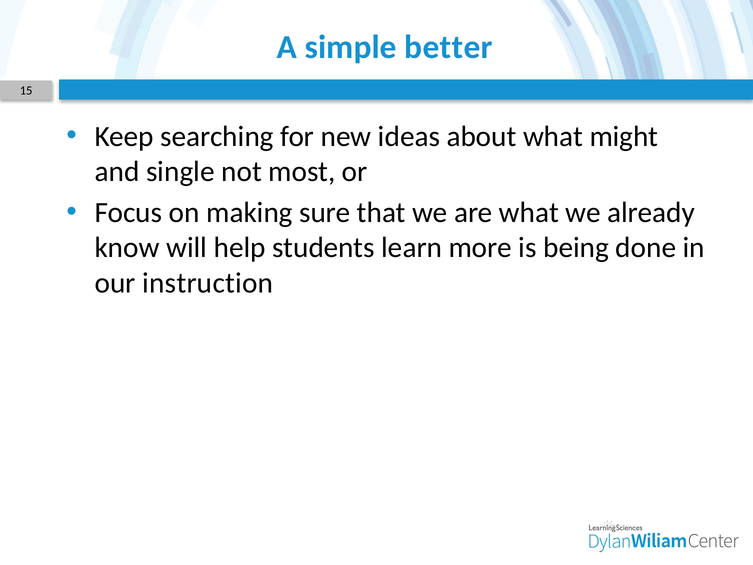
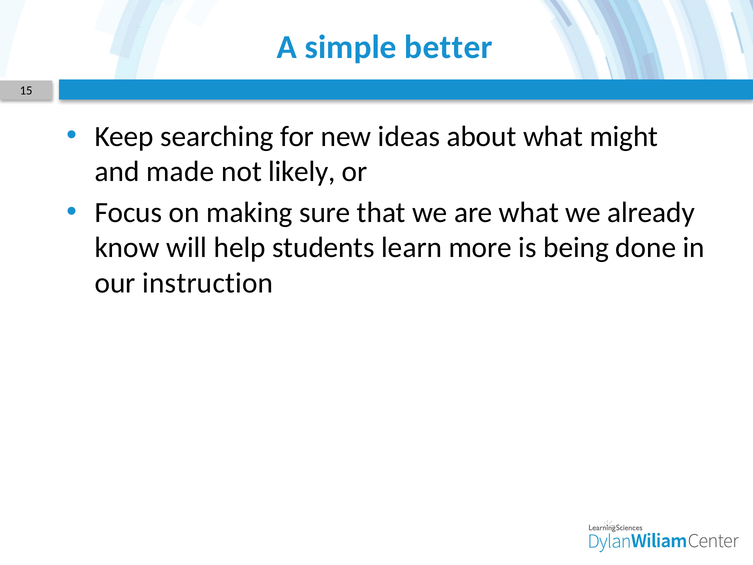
single: single -> made (180, 171)
most: most -> likely (302, 171)
